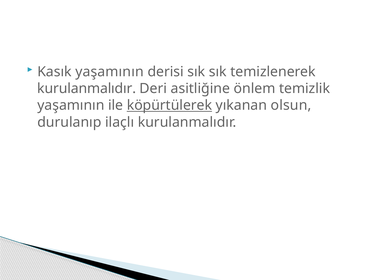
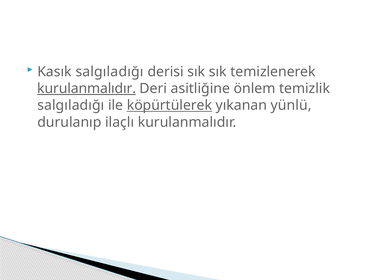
Kasık yaşamının: yaşamının -> salgıladığı (110, 72)
kurulanmalıdır underline: none -> present (87, 89)
yaşamının: yaşamının -> salgıladığı (71, 106)
olsun: olsun -> yünlü (291, 106)
